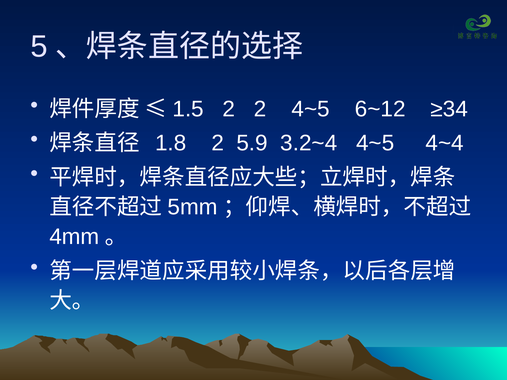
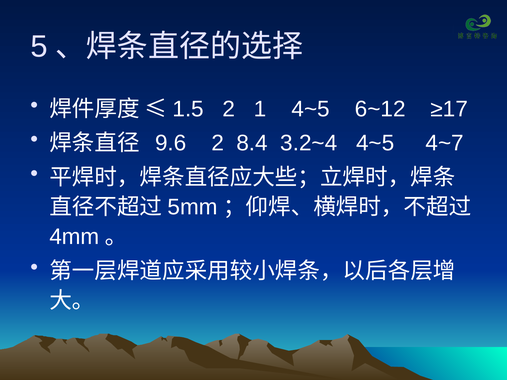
2 2: 2 -> 1 (260, 109)
≥34: ≥34 -> ≥17 (449, 109)
1.8: 1.8 -> 9.6 (171, 143)
5.9: 5.9 -> 8.4 (252, 143)
4~4: 4~4 -> 4~7 (445, 143)
